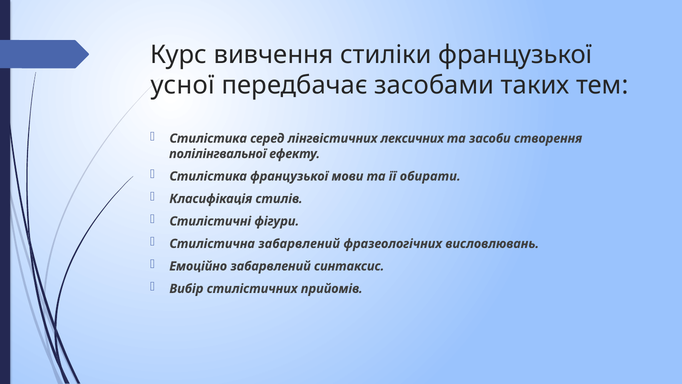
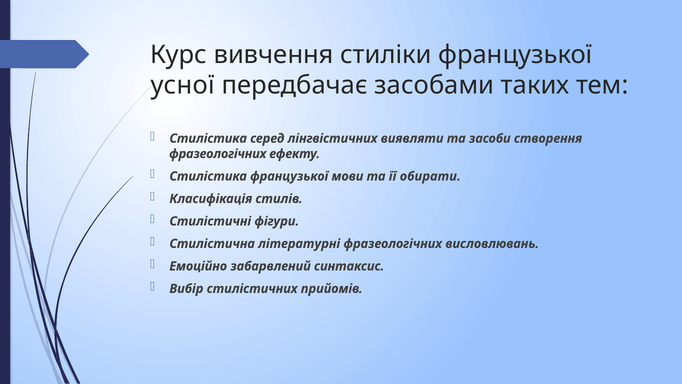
лексичних: лексичних -> виявляти (412, 138)
полілінгвальної: полілінгвальної -> фразеологічних (218, 154)
Стилістична забарвлений: забарвлений -> літературні (299, 243)
